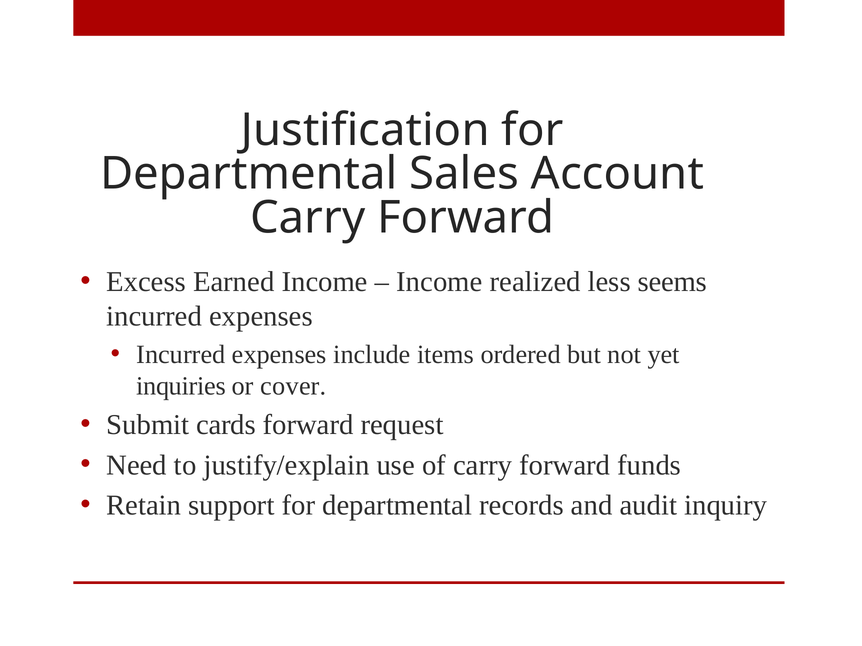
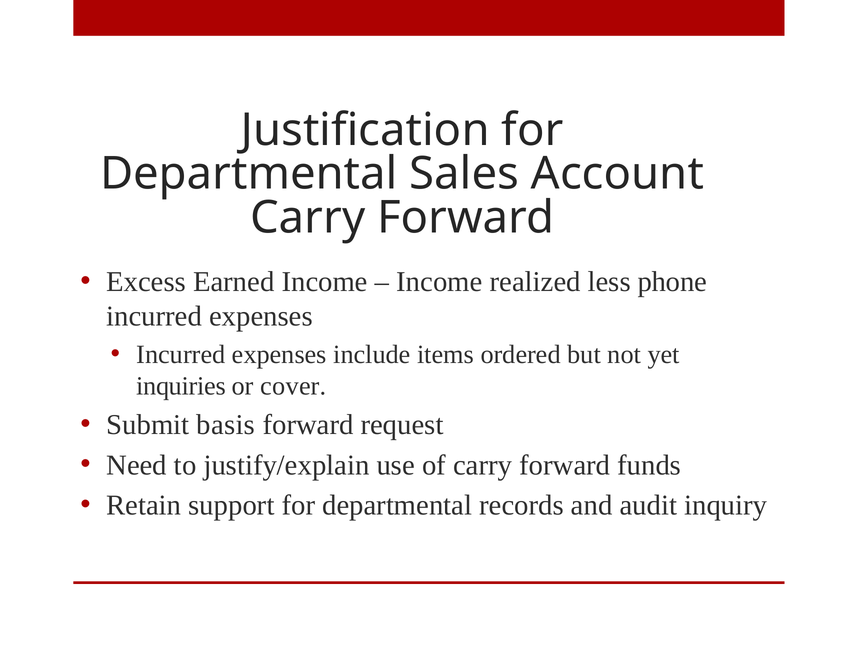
seems: seems -> phone (672, 282)
cards: cards -> basis (226, 425)
